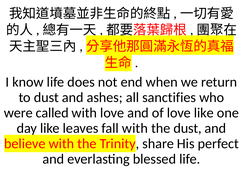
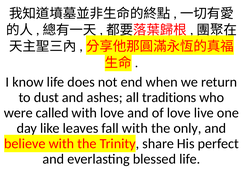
sanctifies: sanctifies -> traditions (169, 98)
love like: like -> live (204, 113)
the dust: dust -> only (188, 129)
